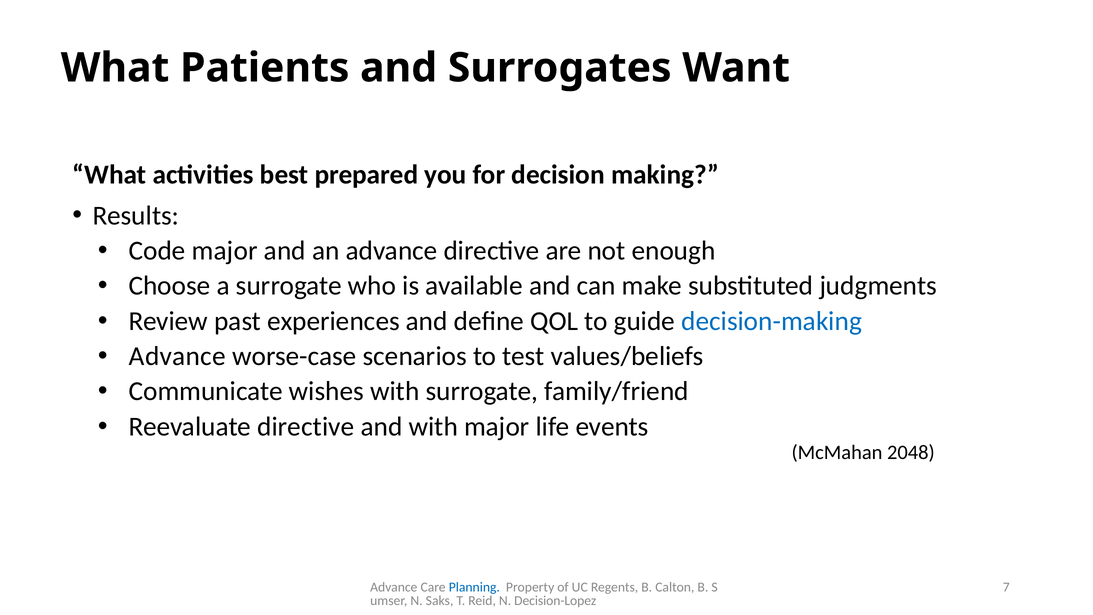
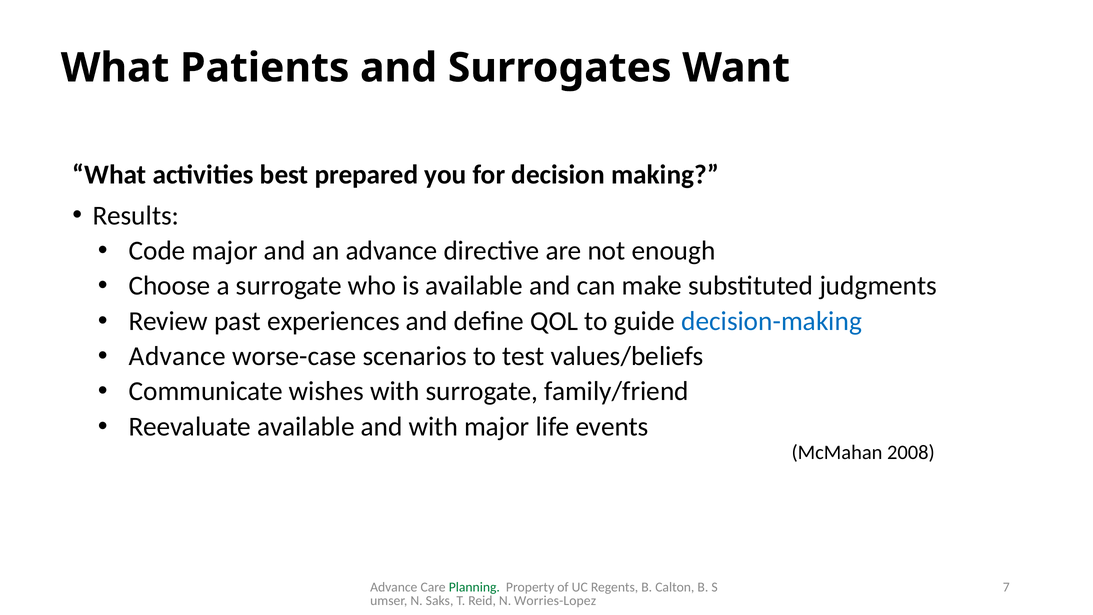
Reevaluate directive: directive -> available (306, 427)
2048: 2048 -> 2008 (911, 452)
Planning colour: blue -> green (474, 587)
Decision-Lopez: Decision-Lopez -> Worries-Lopez (555, 601)
